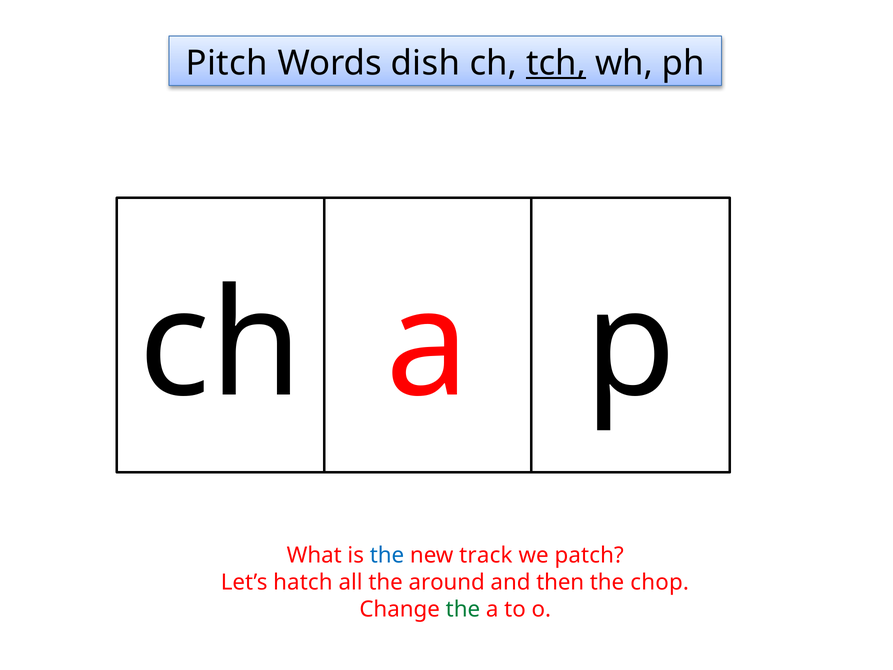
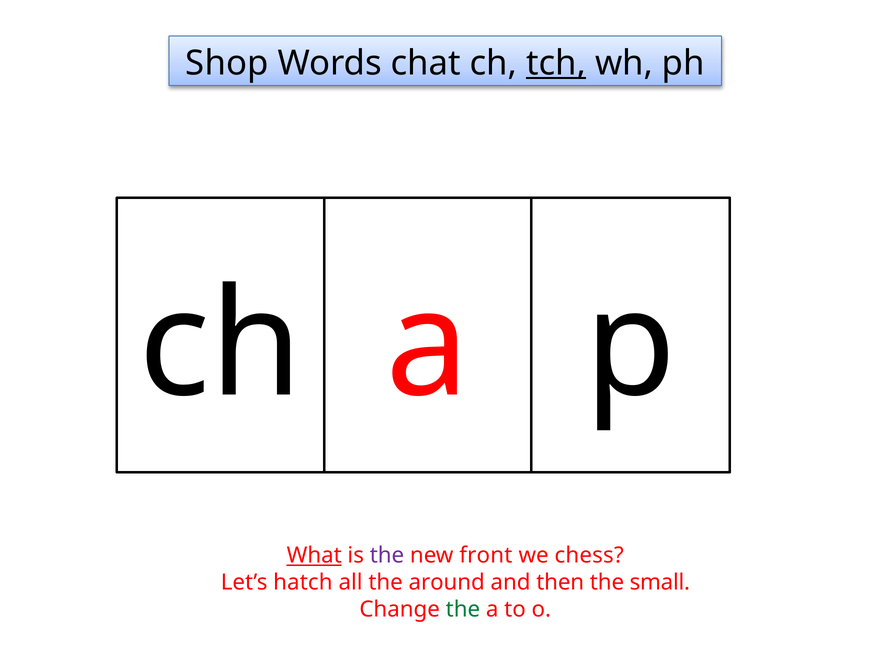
Pitch: Pitch -> Shop (227, 63)
dish: dish -> chat (426, 63)
What underline: none -> present (314, 555)
the colour: blue -> purple (387, 555)
track: track -> front (486, 555)
patch: patch -> chess (589, 555)
chop: chop -> small (660, 582)
